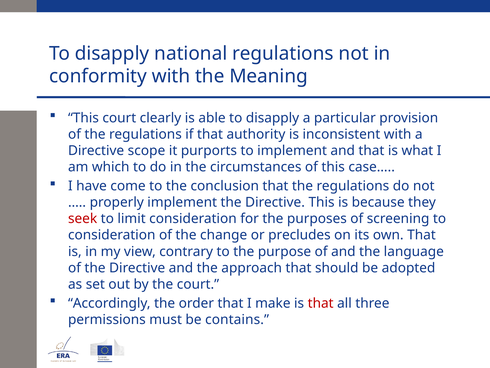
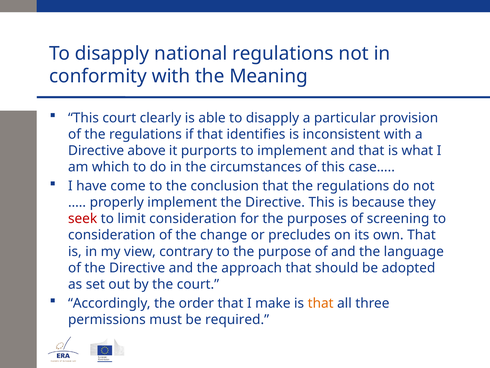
authority: authority -> identifies (256, 134)
scope: scope -> above (147, 150)
that colour: red -> orange (321, 303)
contains: contains -> required (237, 319)
